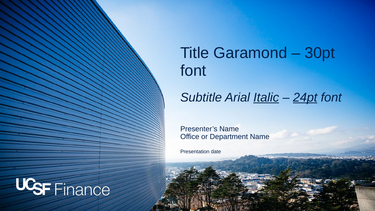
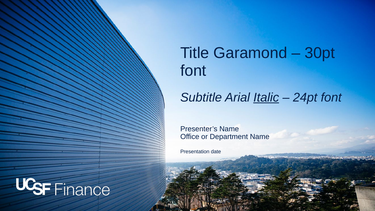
24pt underline: present -> none (305, 98)
